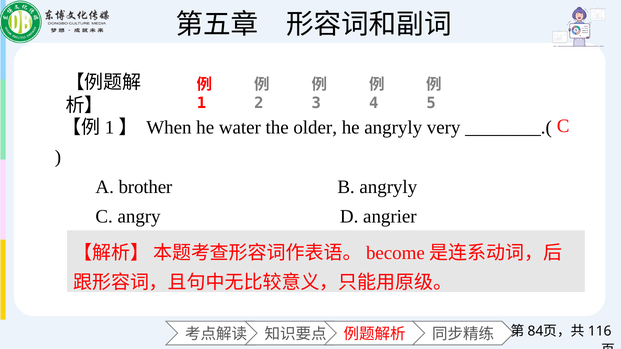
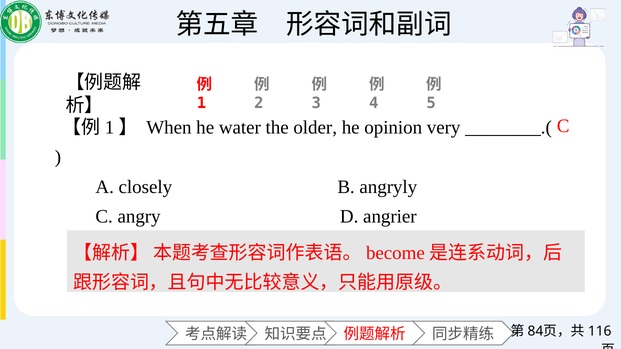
he angryly: angryly -> opinion (393, 128)
brother: brother -> closely (145, 187)
